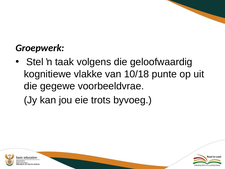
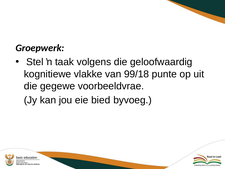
10/18: 10/18 -> 99/18 (137, 74)
trots: trots -> bied (101, 100)
